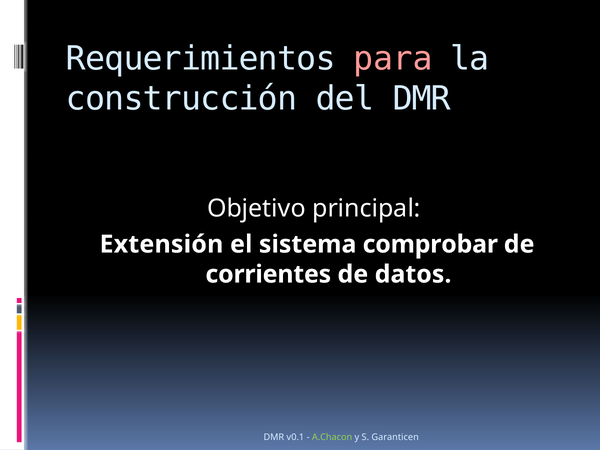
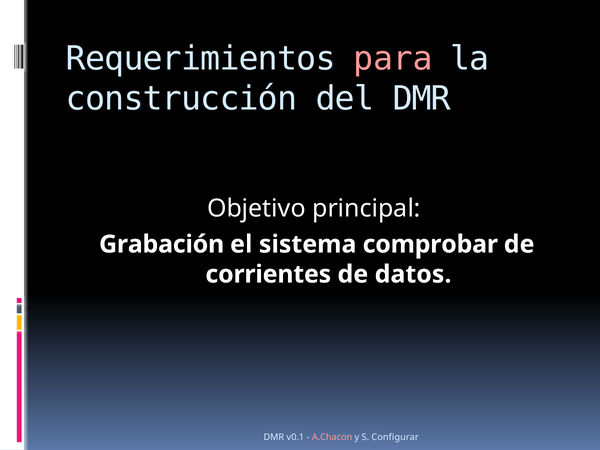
Extensión: Extensión -> Grabación (162, 244)
A.Chacon colour: light green -> pink (332, 437)
Garanticen: Garanticen -> Configurar (395, 437)
